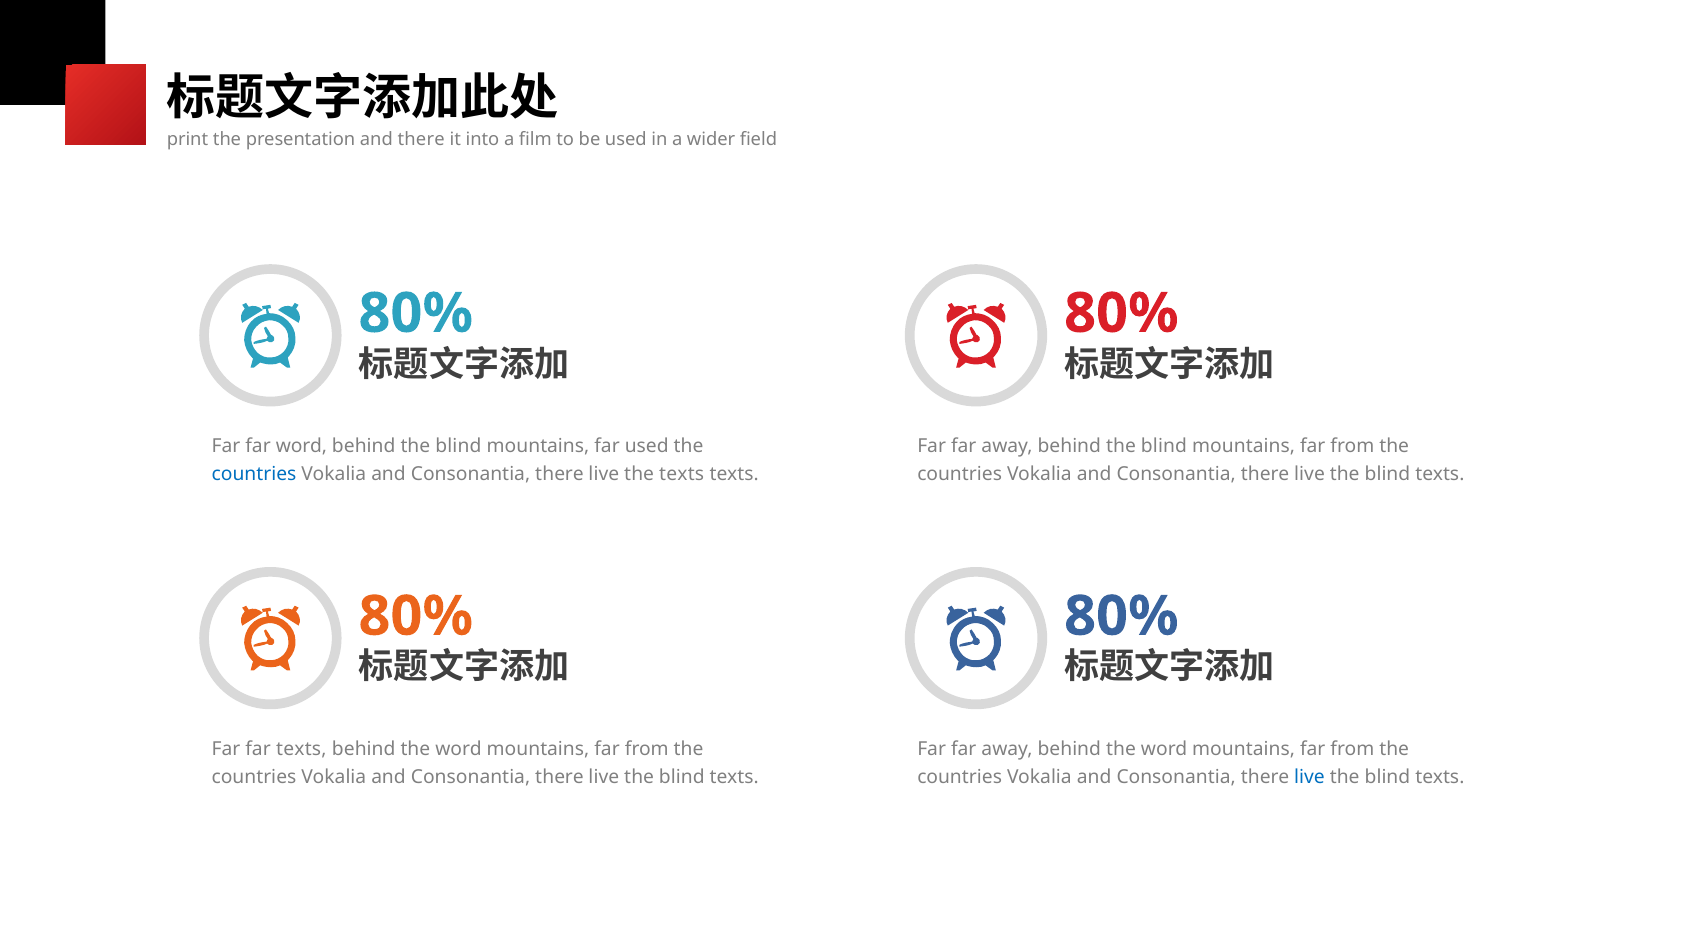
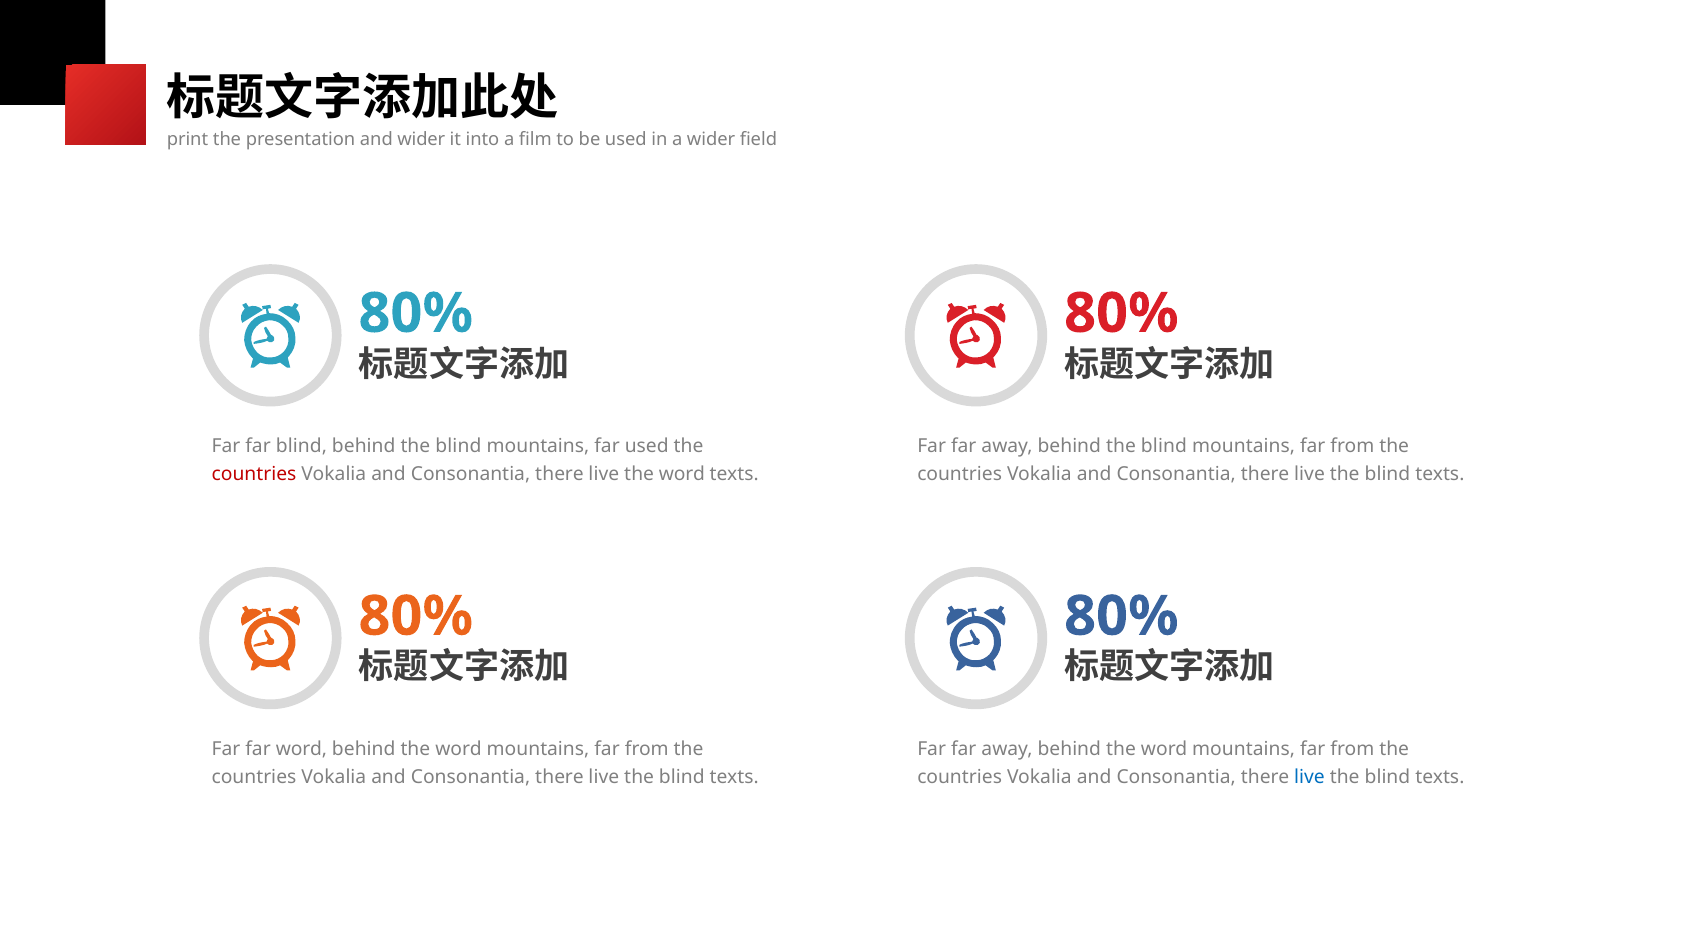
and there: there -> wider (421, 140)
far word: word -> blind (301, 446)
countries colour: blue -> red (254, 474)
live the texts: texts -> word (682, 474)
far texts: texts -> word (301, 749)
